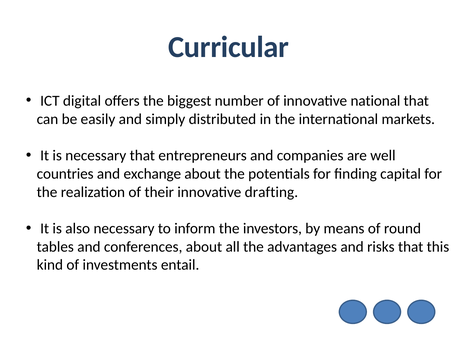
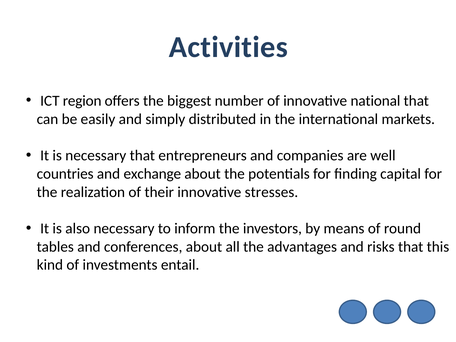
Curricular: Curricular -> Activities (228, 47)
digital: digital -> region (82, 101)
drafting: drafting -> stresses (271, 192)
